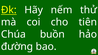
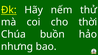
tiên: tiên -> thời (88, 22)
đường: đường -> nhưng (17, 47)
